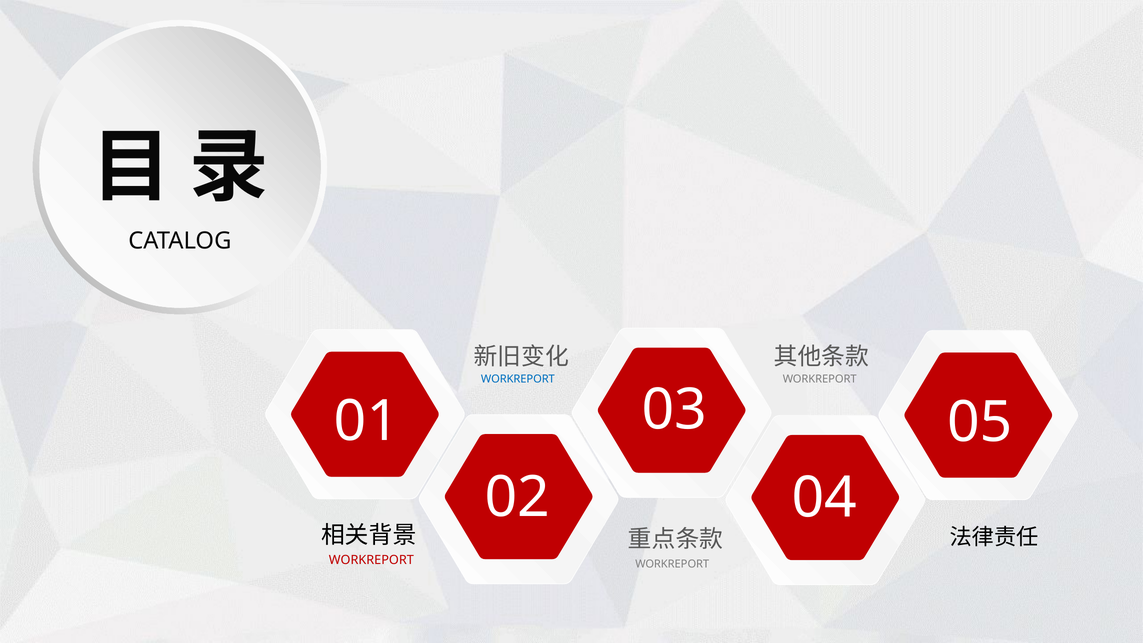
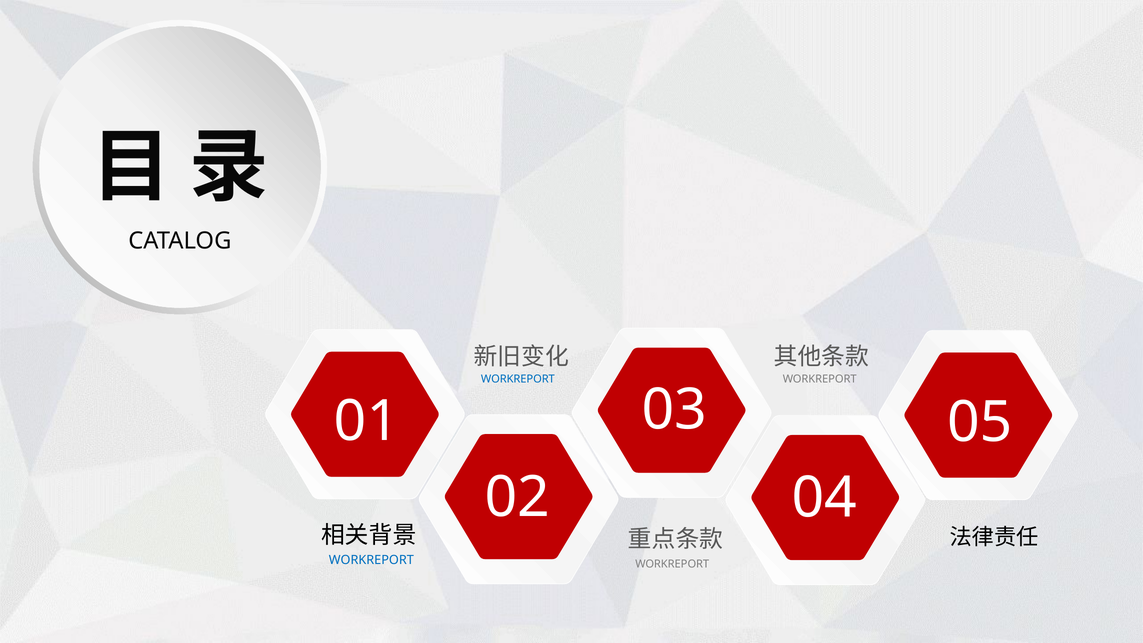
WORKREPORT colour: red -> blue (371, 560)
